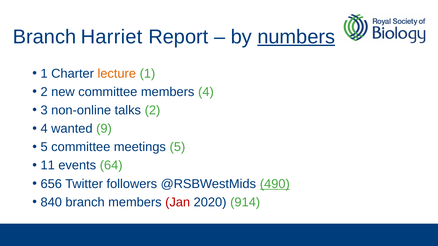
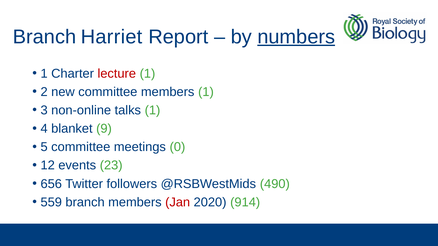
lecture colour: orange -> red (117, 74)
members 4: 4 -> 1 (206, 92)
talks 2: 2 -> 1 (152, 110)
wanted: wanted -> blanket (72, 129)
meetings 5: 5 -> 0 (177, 147)
11: 11 -> 12 (48, 166)
64: 64 -> 23 (111, 166)
490 underline: present -> none (275, 184)
840: 840 -> 559 (51, 203)
